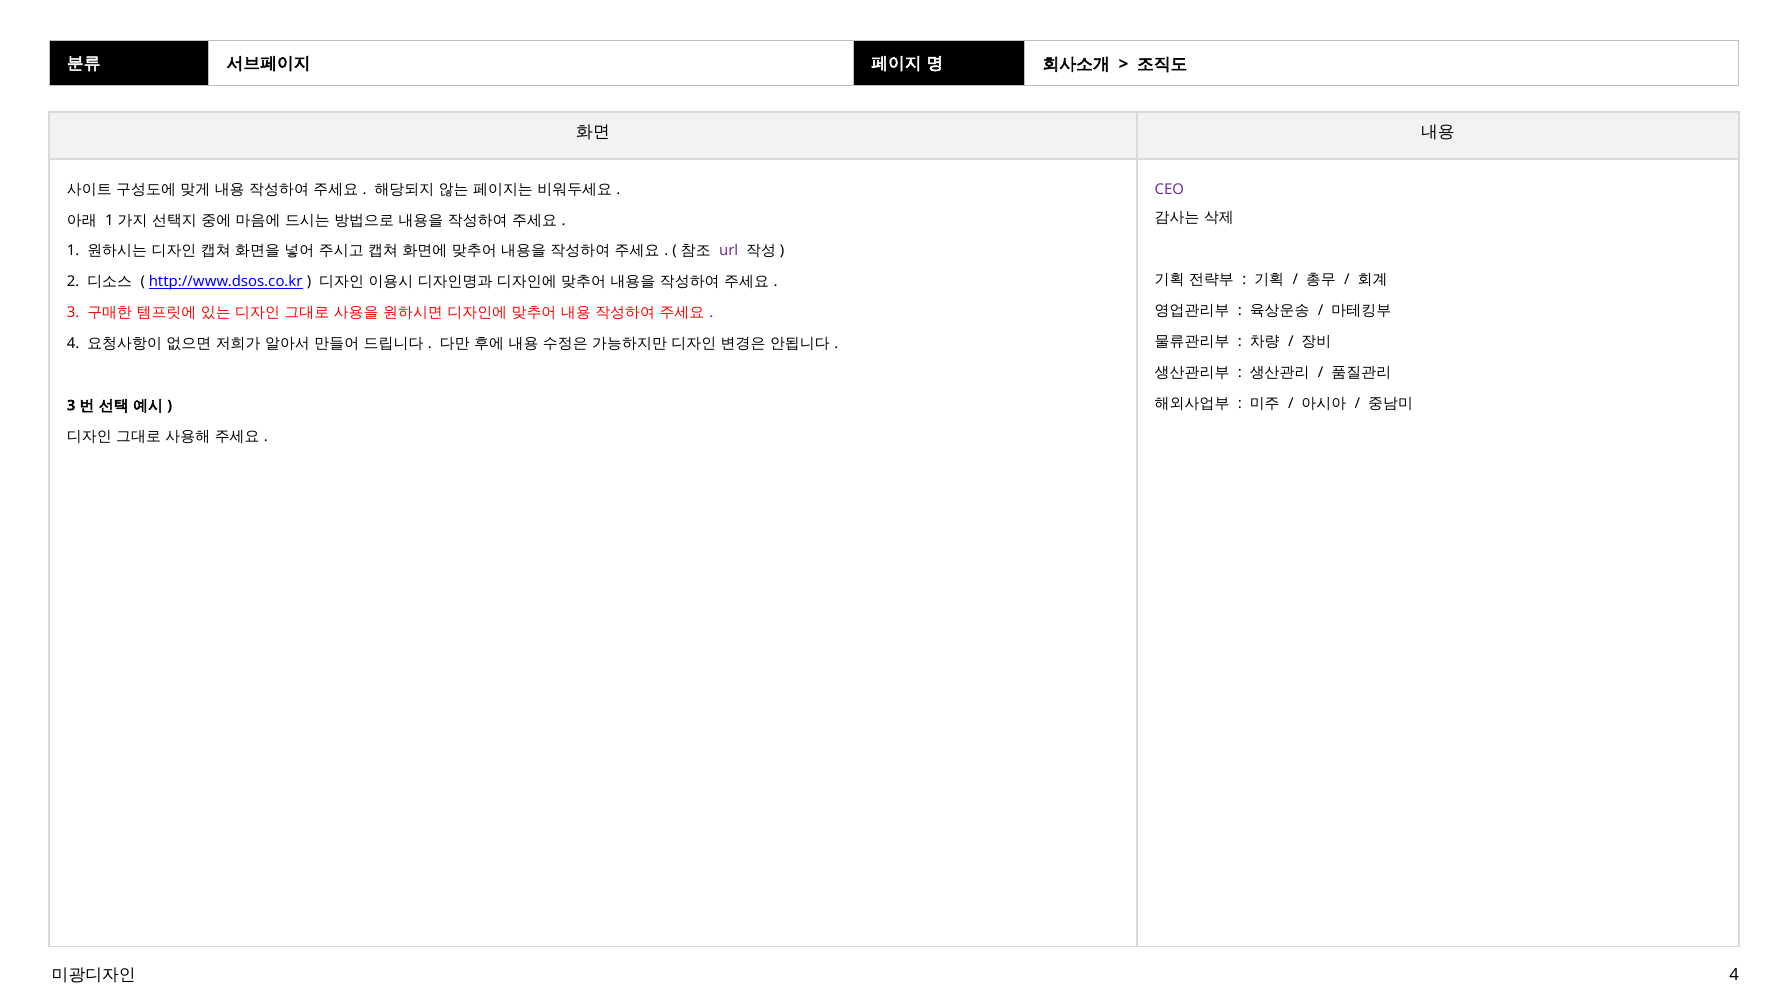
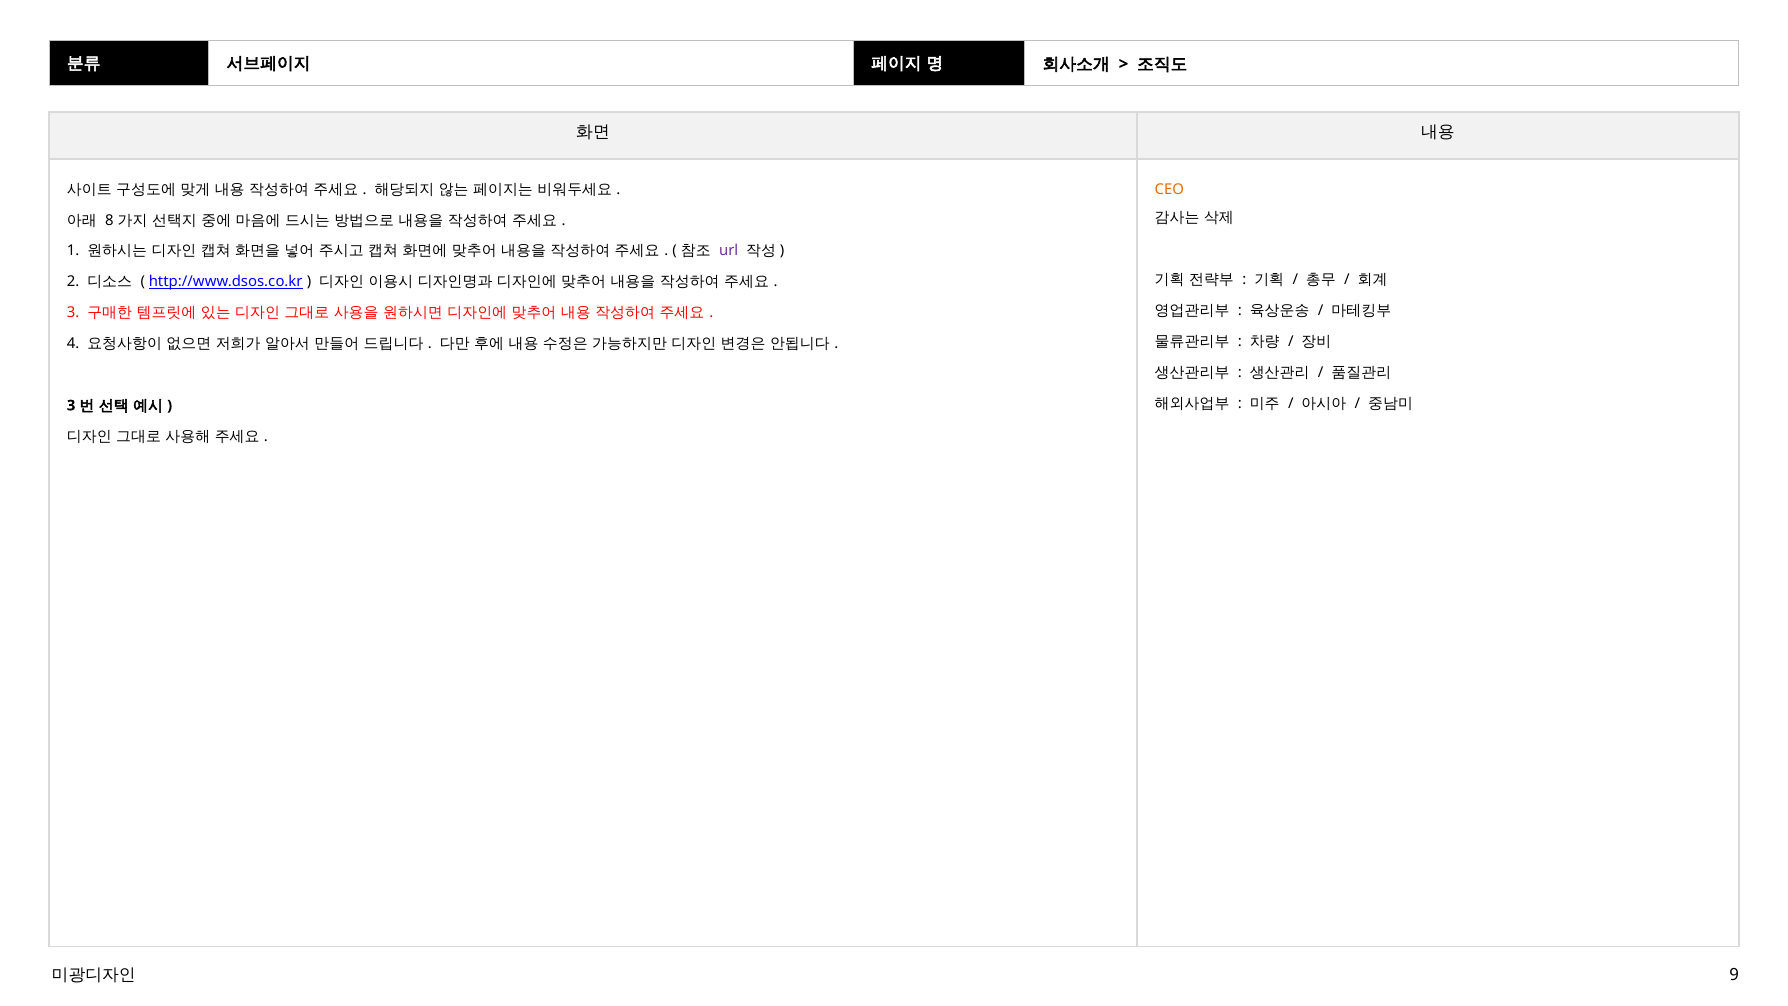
CEO colour: purple -> orange (1169, 189)
1: 1 -> 8 (109, 220)
4: 4 -> 9 (1734, 975)
